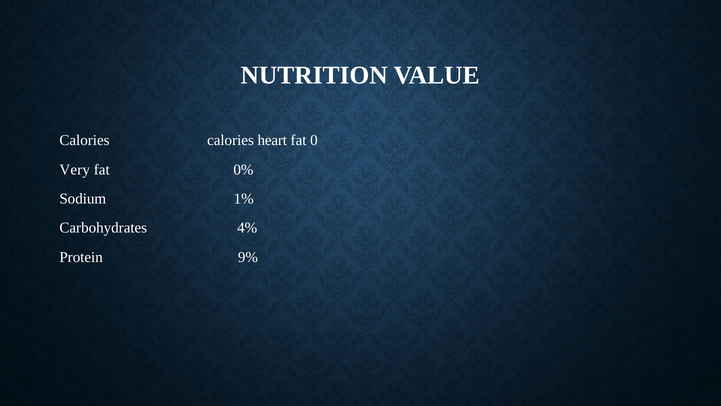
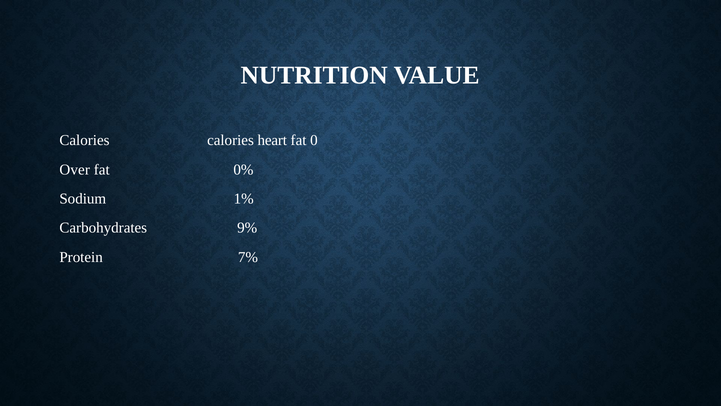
Very: Very -> Over (75, 169)
4%: 4% -> 9% (247, 228)
9%: 9% -> 7% (248, 257)
